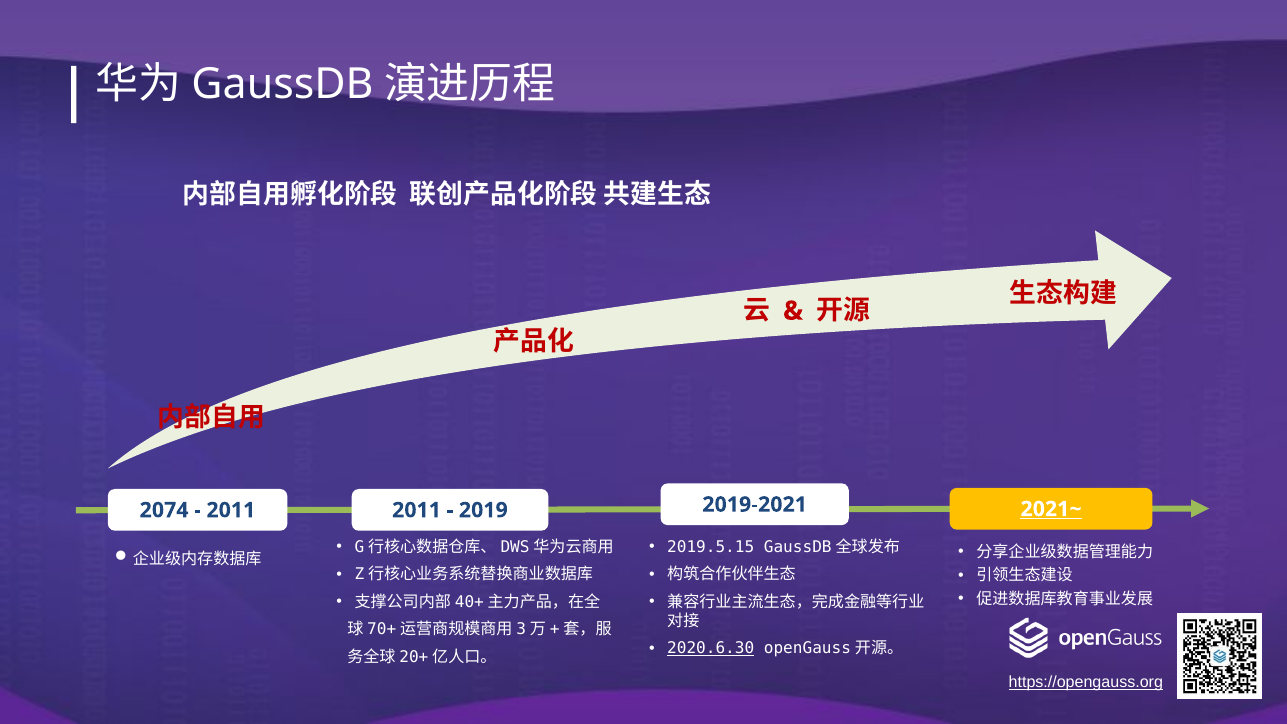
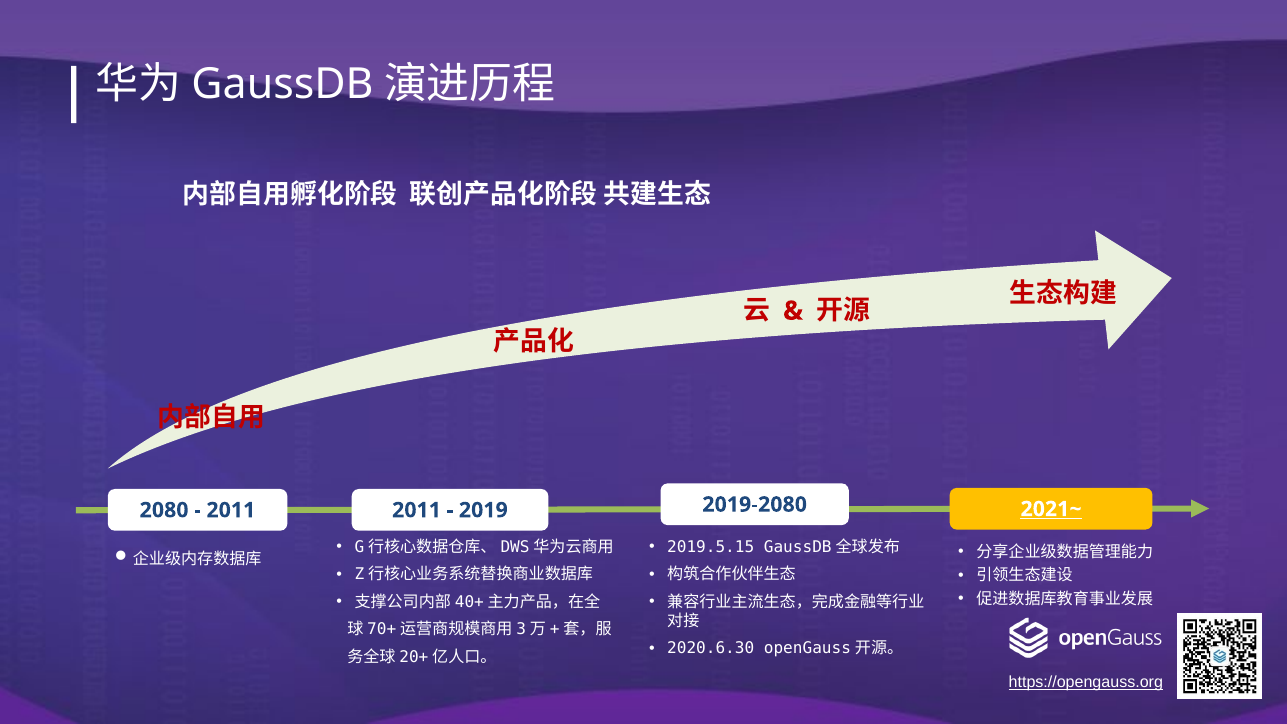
2074: 2074 -> 2080 (164, 510)
2019-2021: 2019-2021 -> 2019-2080 (755, 505)
2020.6.30 underline: present -> none (711, 649)
